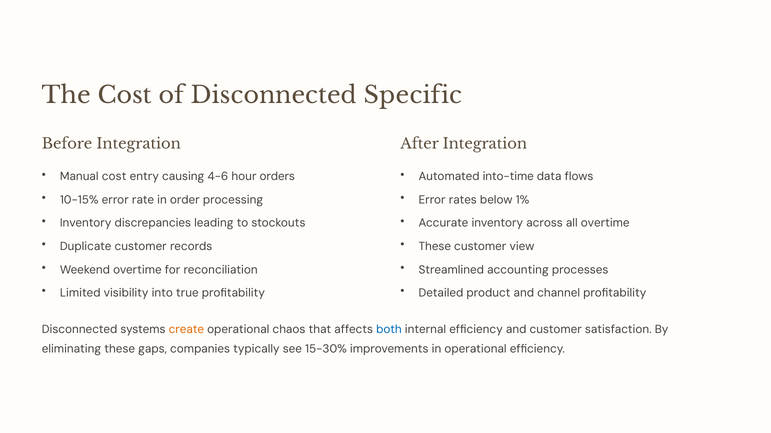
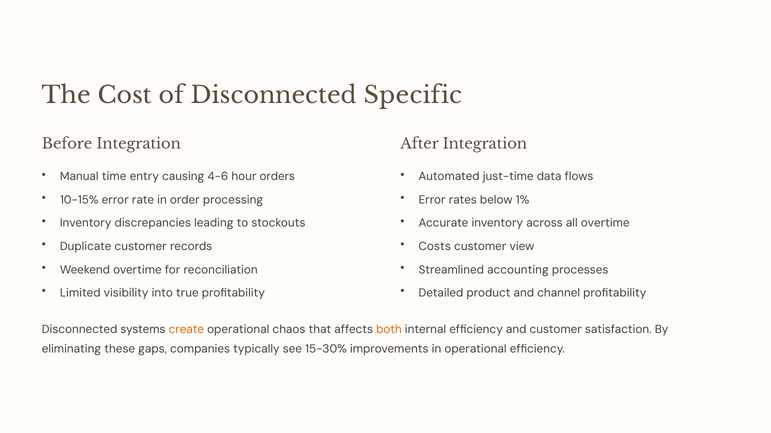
Manual cost: cost -> time (114, 177)
into-time: into-time -> just-time (508, 177)
These: These -> Costs (435, 247)
both colour: blue -> orange (389, 330)
